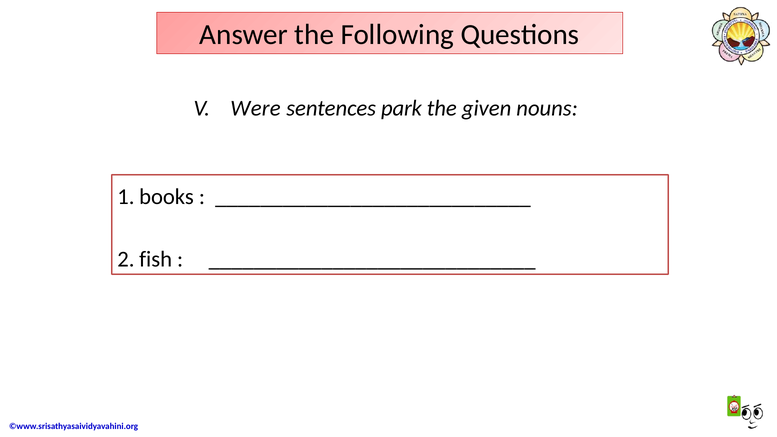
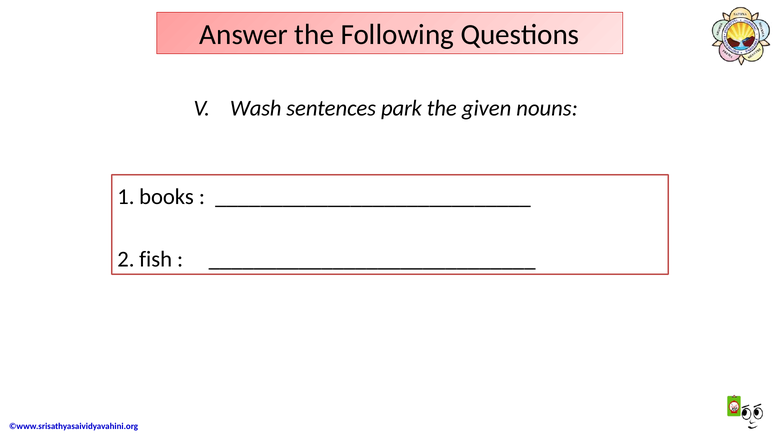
Were: Were -> Wash (256, 108)
